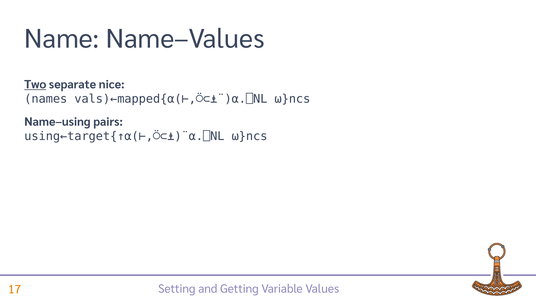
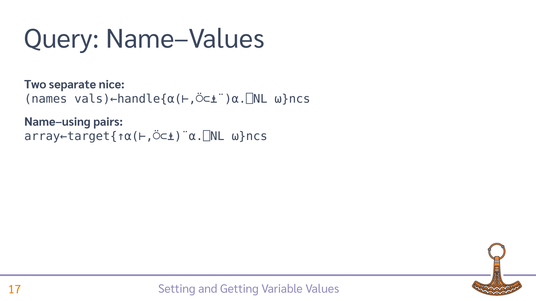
Name: Name -> Query (62, 39)
Two underline: present -> none (35, 85)
vals)←mapped{⍺(⊢,⍥⊂⍎¨)⍺.⎕NL: vals)←mapped{⍺(⊢,⍥⊂⍎¨)⍺.⎕NL -> vals)←handle{⍺(⊢,⍥⊂⍎¨)⍺.⎕NL (171, 99)
using←target{↑⍺(⊢,⍥⊂⍎)¨⍺.⎕NL: using←target{↑⍺(⊢,⍥⊂⍎)¨⍺.⎕NL -> array←target{↑⍺(⊢,⍥⊂⍎)¨⍺.⎕NL (124, 137)
